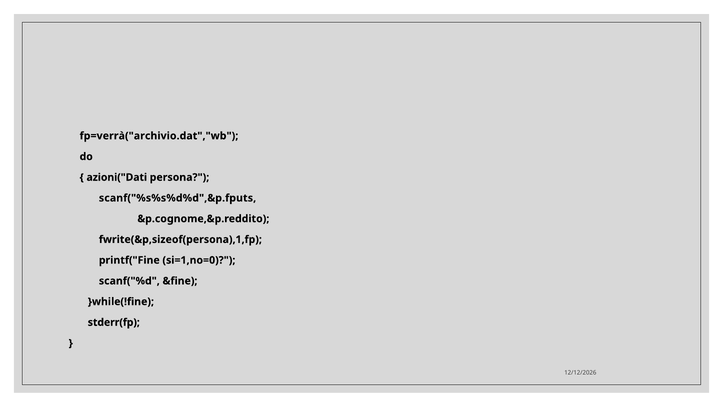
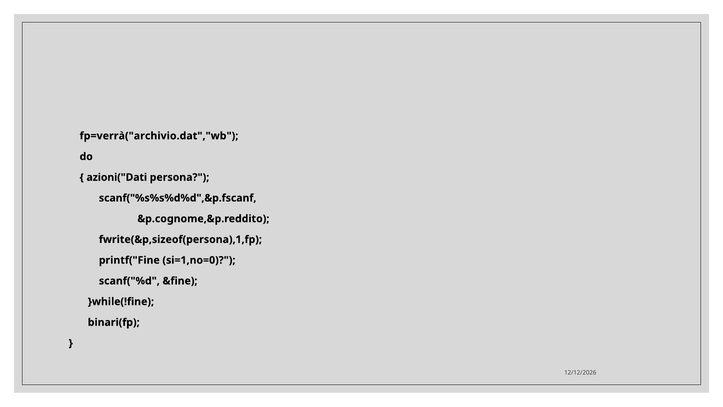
scanf("%s%s%d%d",&p.fputs: scanf("%s%s%d%d",&p.fputs -> scanf("%s%s%d%d",&p.fscanf (178, 198)
stderr(fp: stderr(fp -> binari(fp (114, 322)
